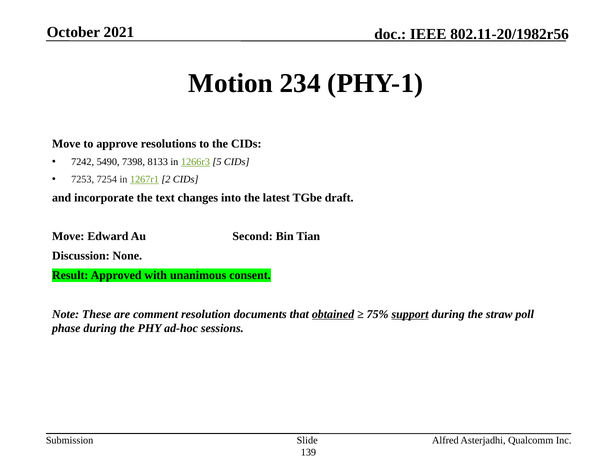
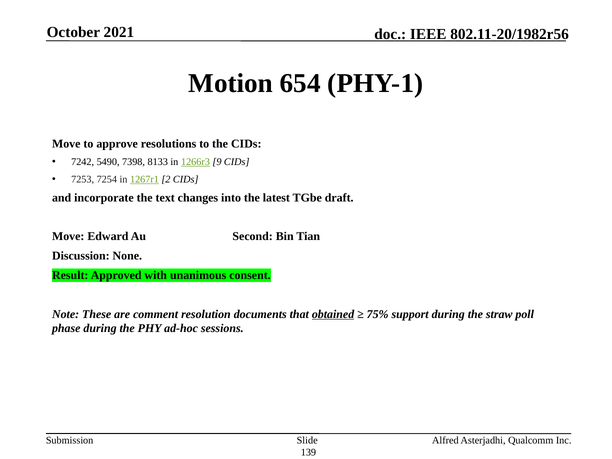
234: 234 -> 654 (300, 83)
5: 5 -> 9 (217, 162)
support underline: present -> none (410, 314)
